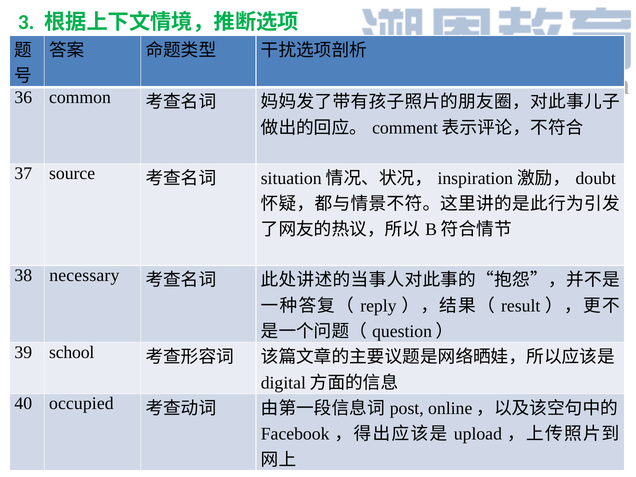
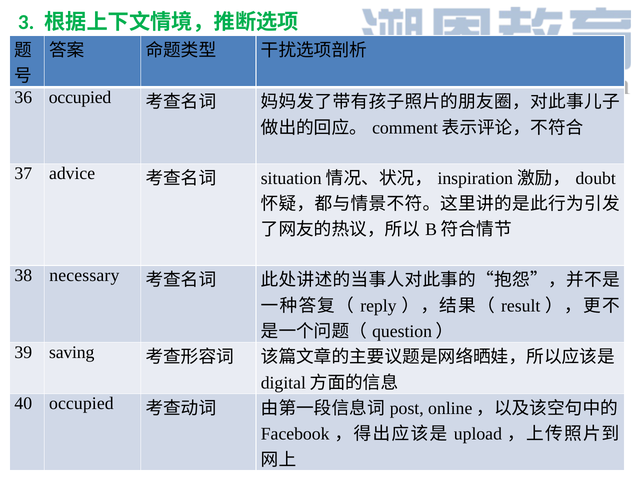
36 common: common -> occupied (80, 97)
source: source -> advice (72, 174)
school: school -> saving (72, 352)
